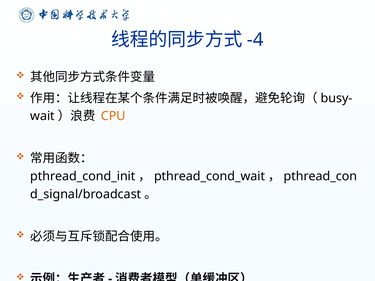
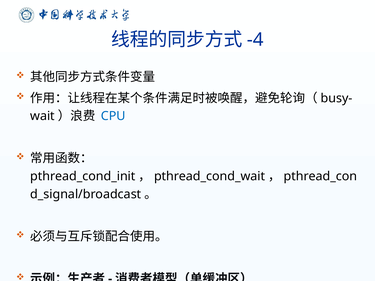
CPU colour: orange -> blue (113, 116)
